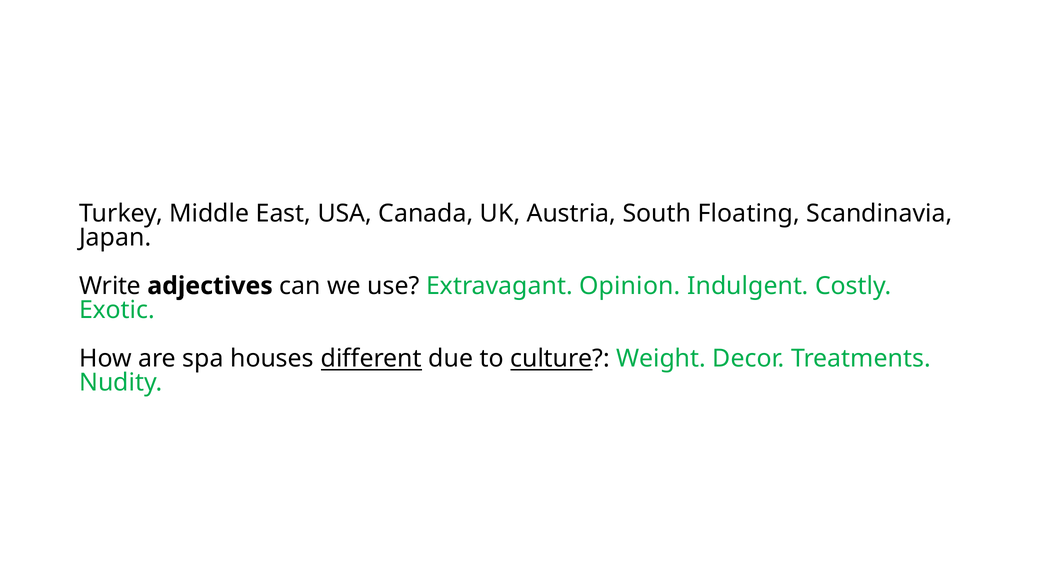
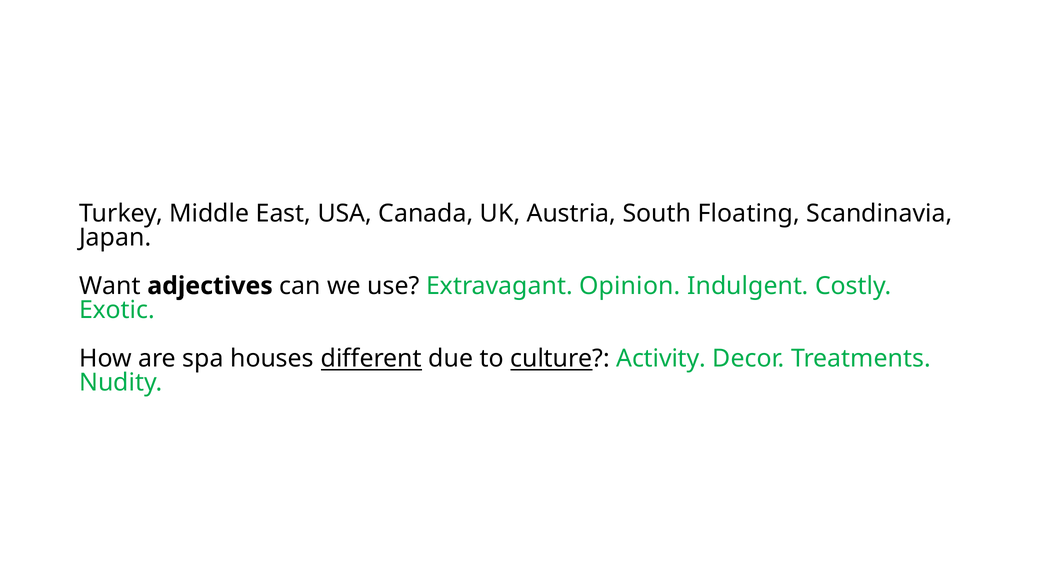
Write: Write -> Want (110, 286)
Weight: Weight -> Activity (661, 359)
